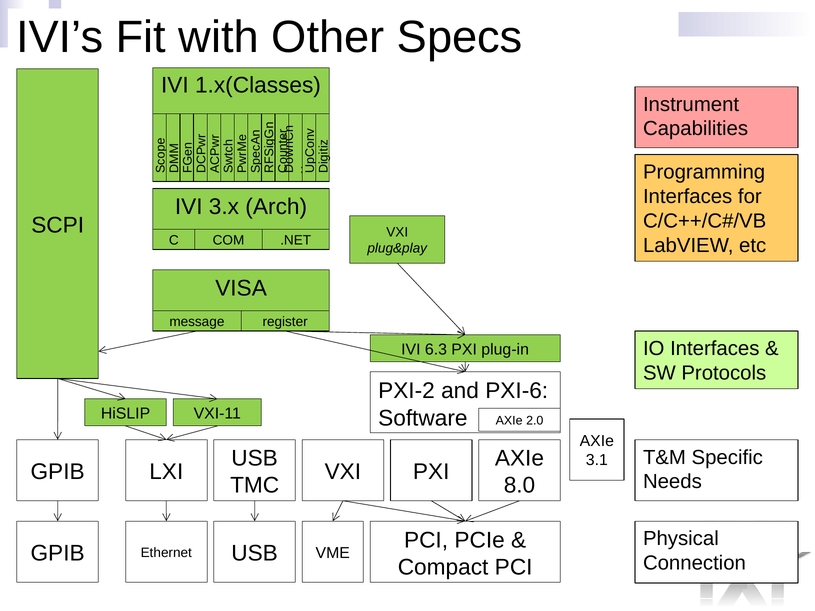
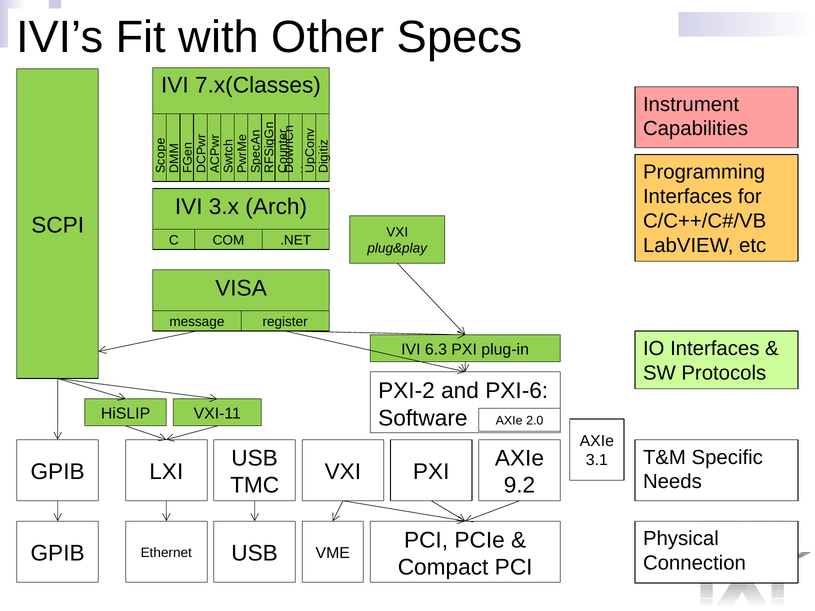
1.x(Classes: 1.x(Classes -> 7.x(Classes (258, 85)
8.0: 8.0 -> 9.2 (519, 486)
